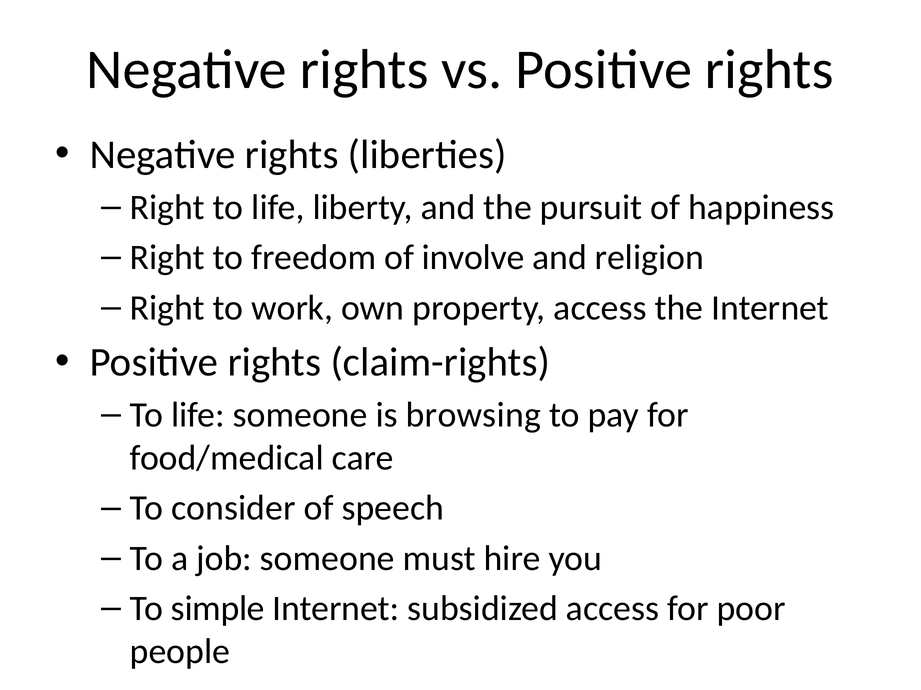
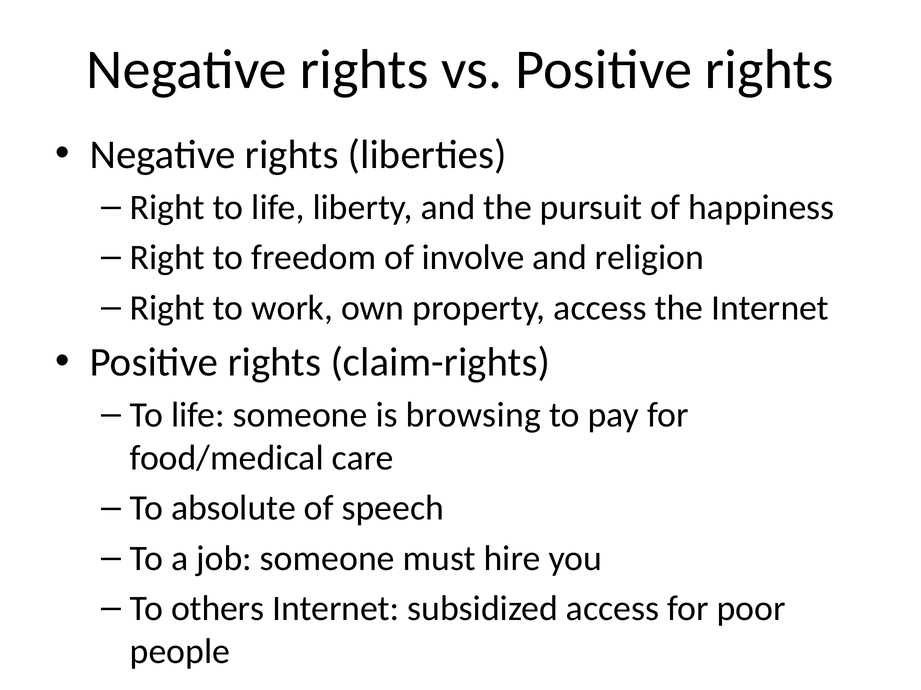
consider: consider -> absolute (233, 509)
simple: simple -> others (218, 609)
